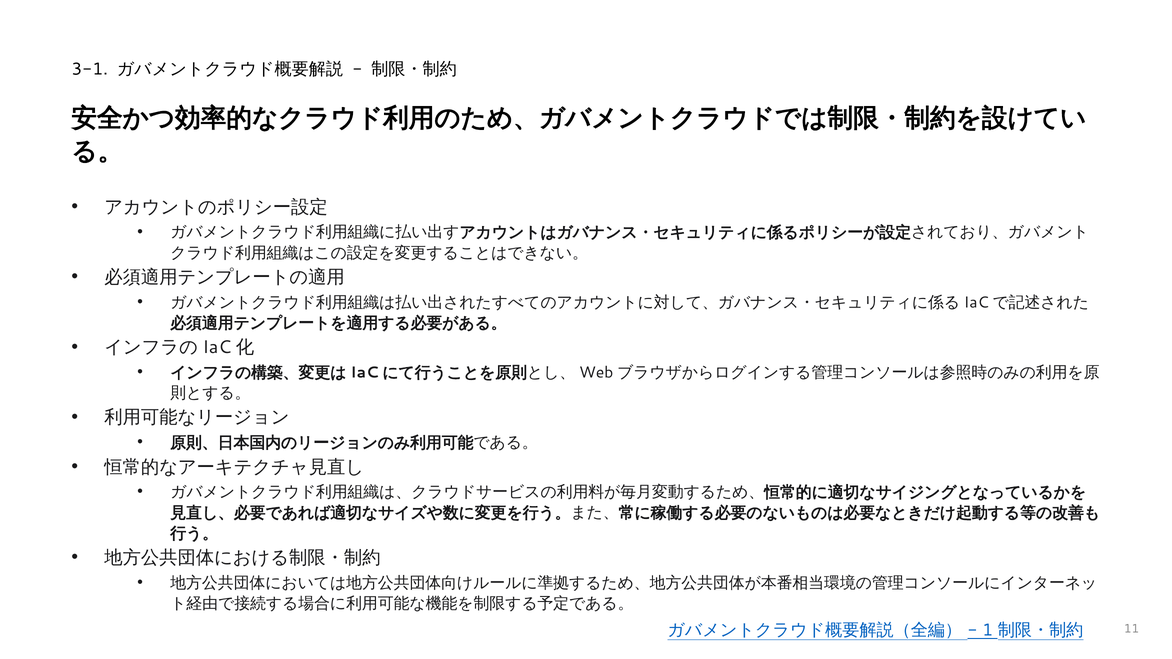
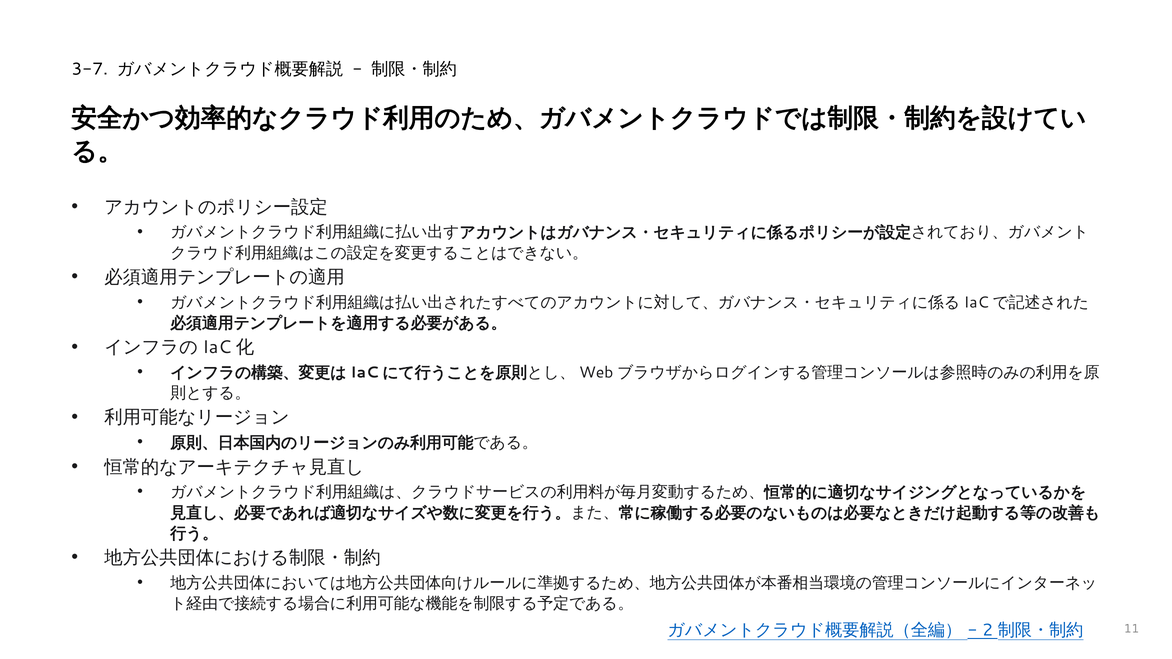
3-1: 3-1 -> 3-7 (90, 69)
1: 1 -> 2 (988, 630)
